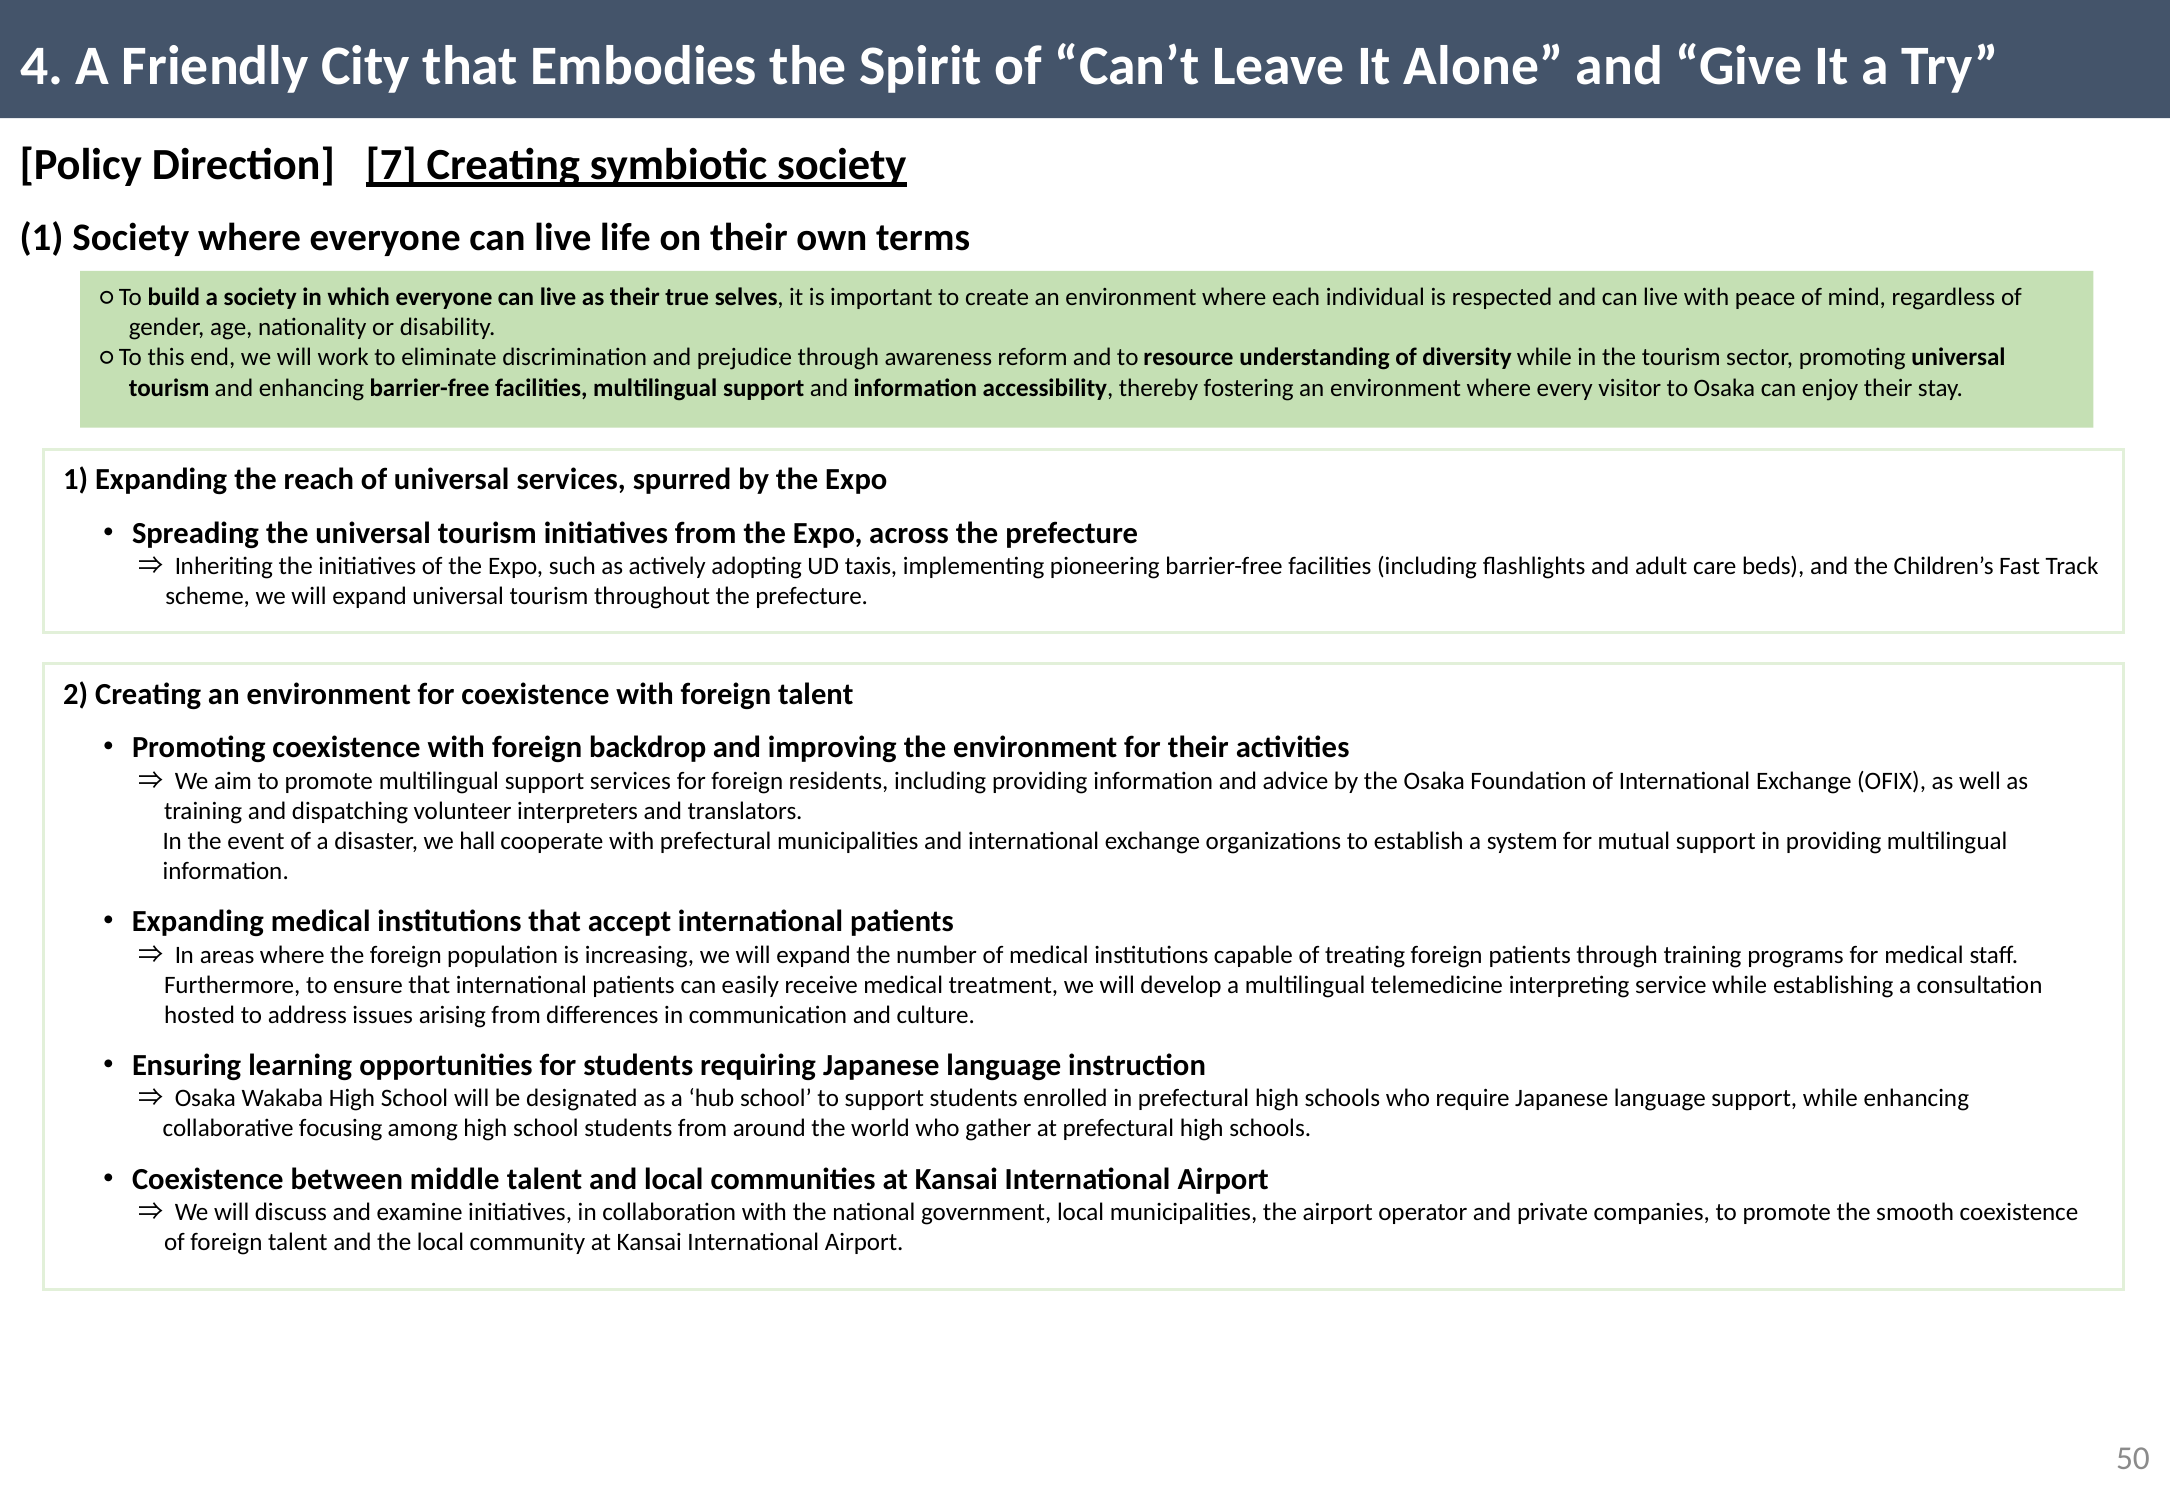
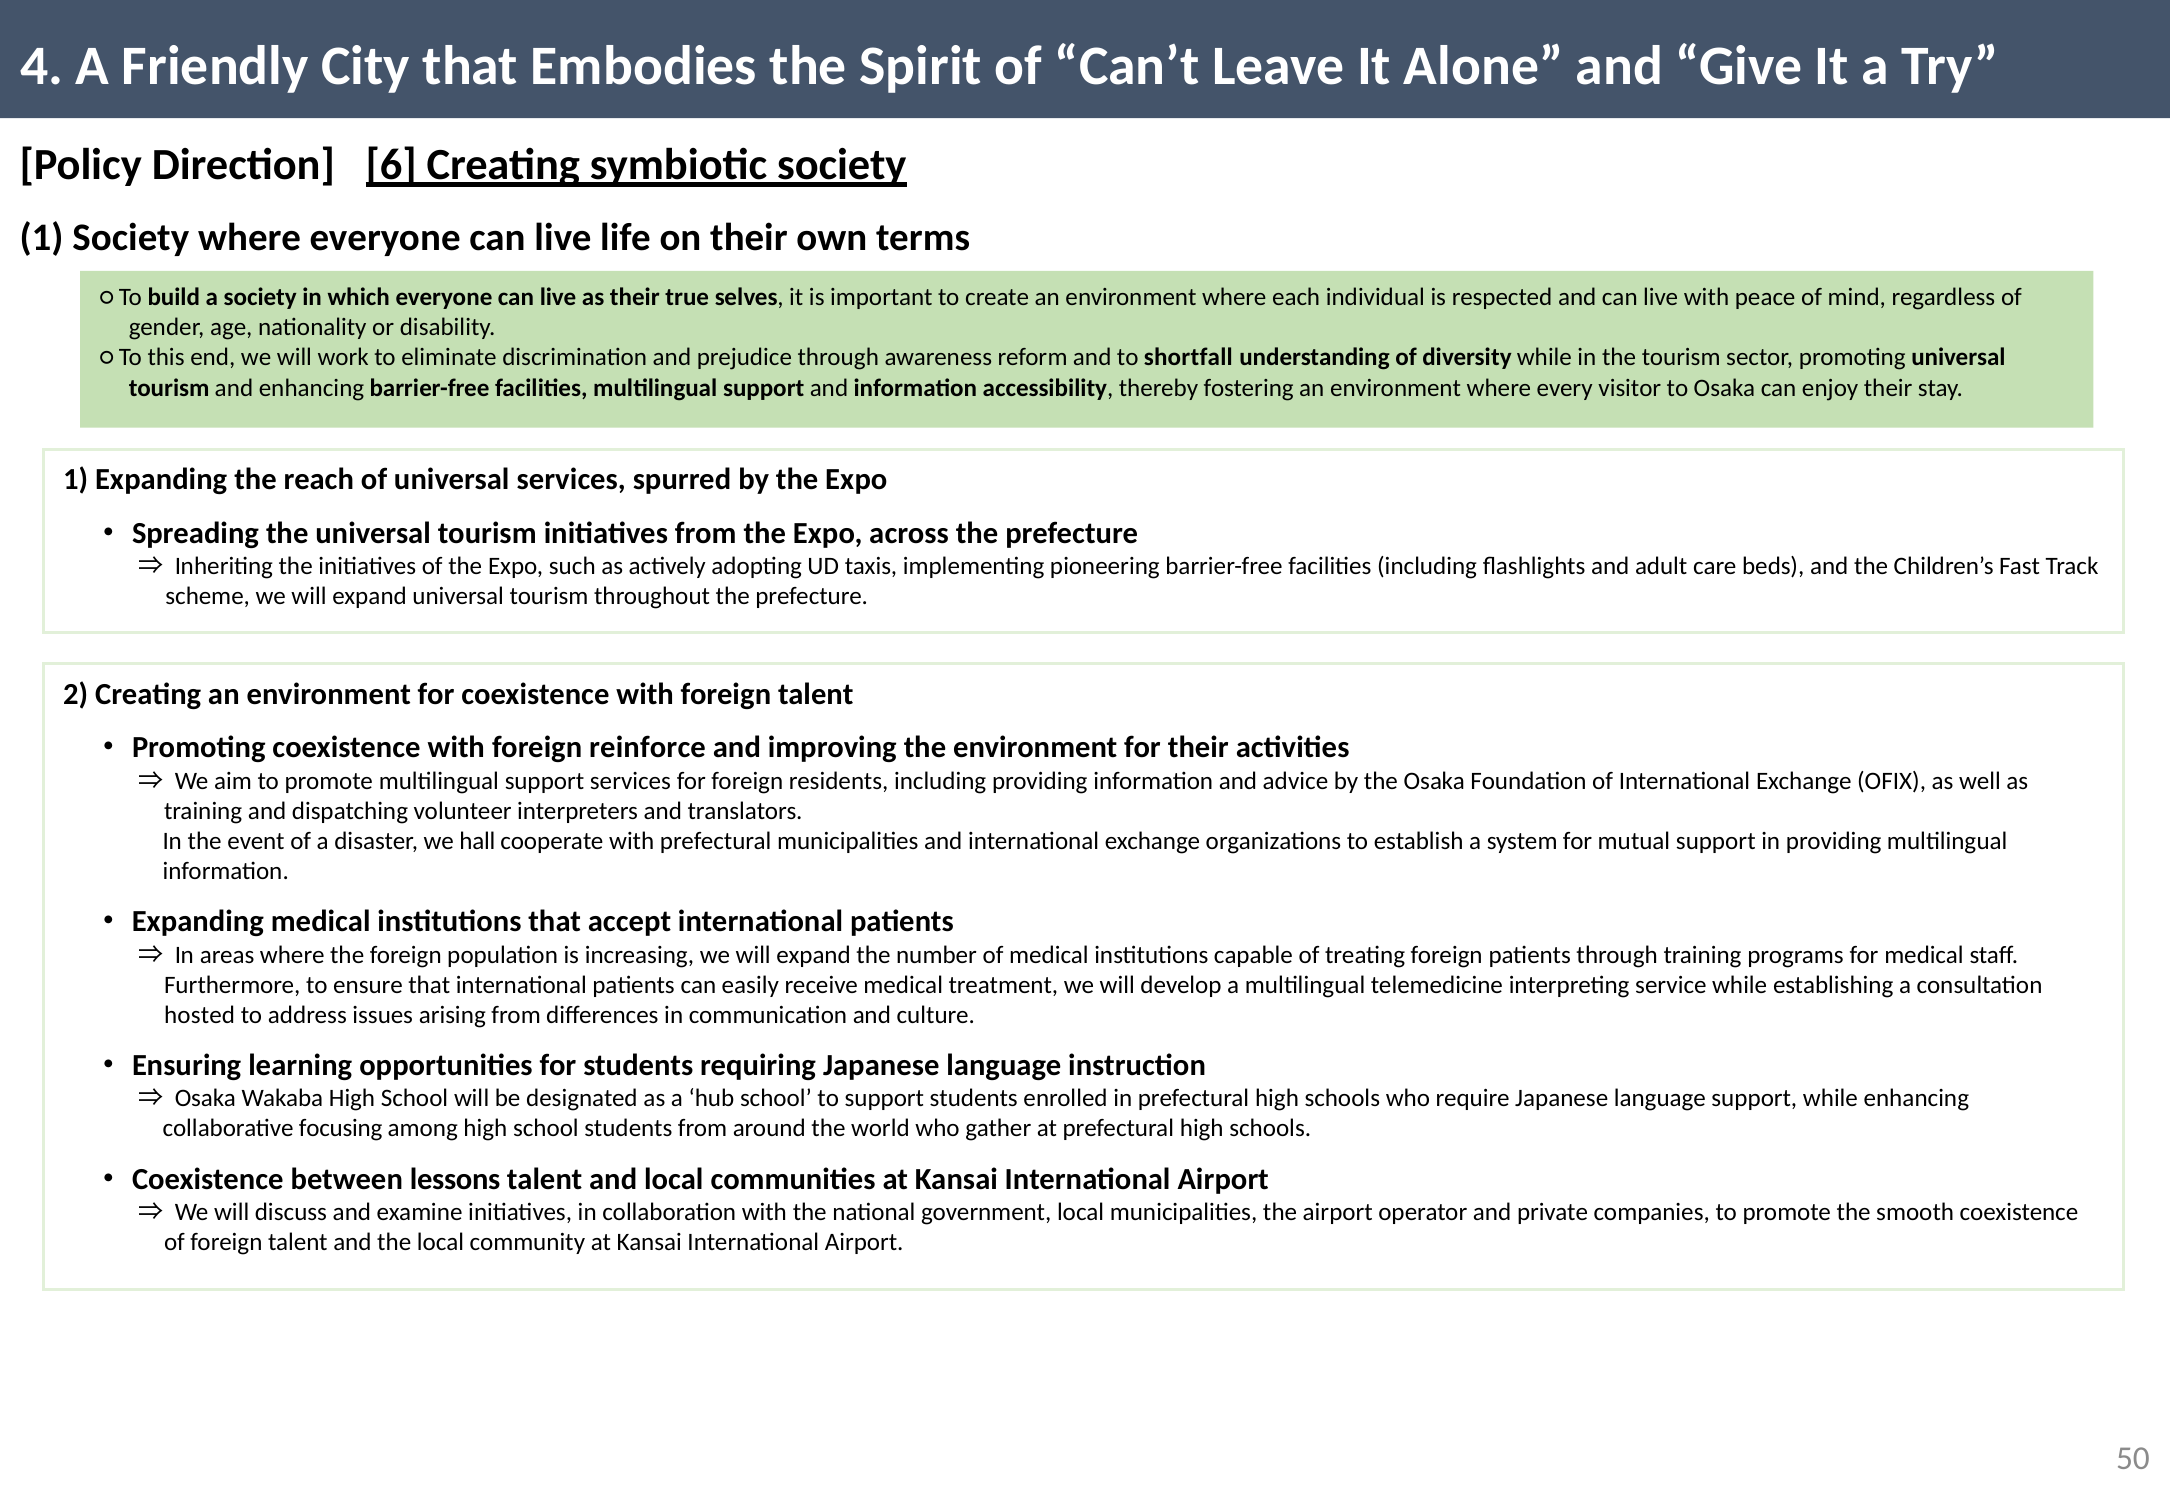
7: 7 -> 6 (391, 165)
resource: resource -> shortfall (1188, 358)
backdrop: backdrop -> reinforce (648, 748)
middle: middle -> lessons (455, 1179)
